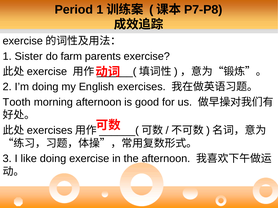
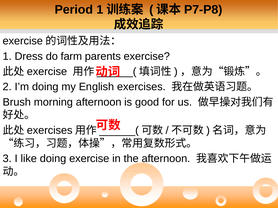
Sister: Sister -> Dress (29, 56)
Tooth: Tooth -> Brush (17, 102)
